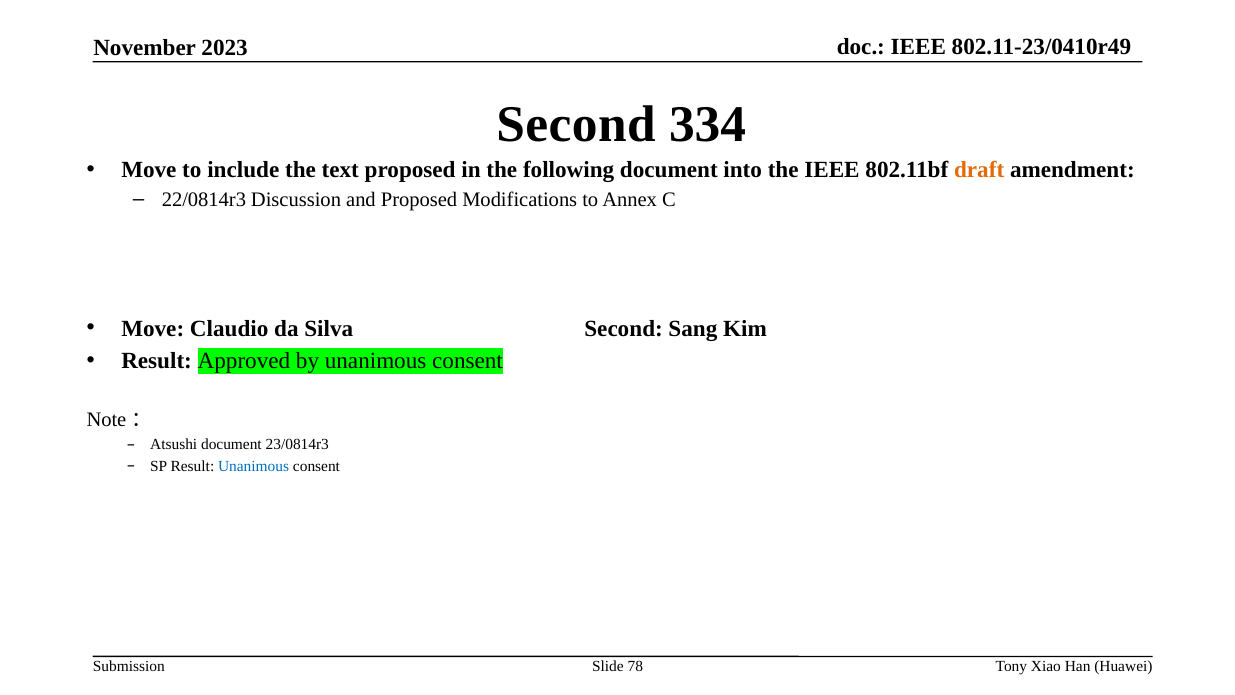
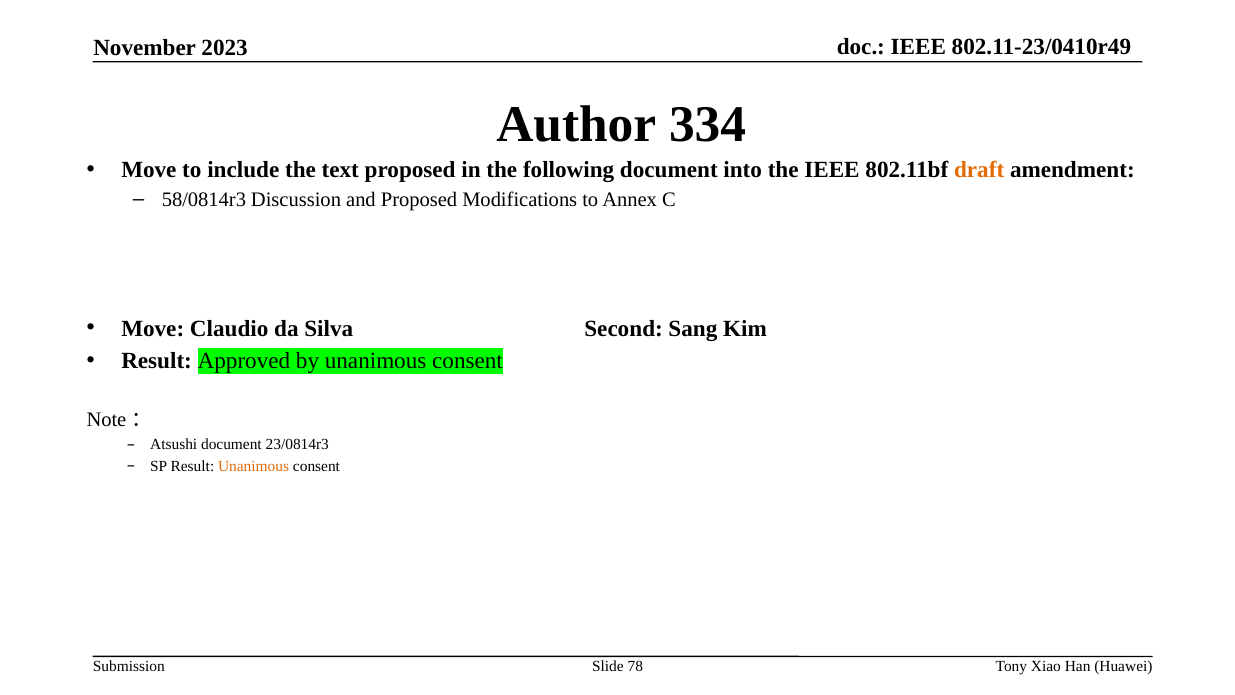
Second: Second -> Author (576, 124)
22/0814r3: 22/0814r3 -> 58/0814r3 (204, 200)
Unanimous colour: blue -> orange (254, 466)
